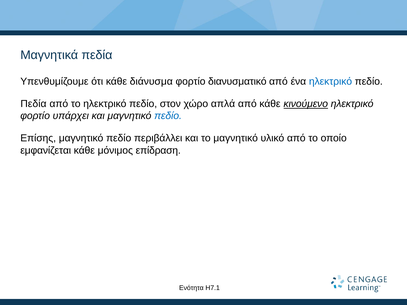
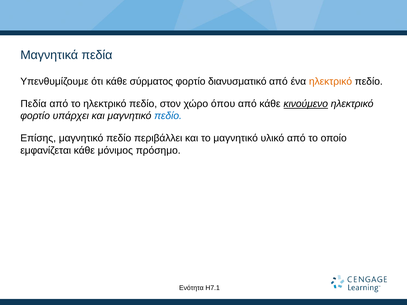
διάνυσμα: διάνυσμα -> σύρματος (151, 81)
ηλεκτρικό colour: blue -> orange (331, 81)
απλά: απλά -> όπου (223, 104)
επίδραση: επίδραση -> πρόσημο (158, 151)
